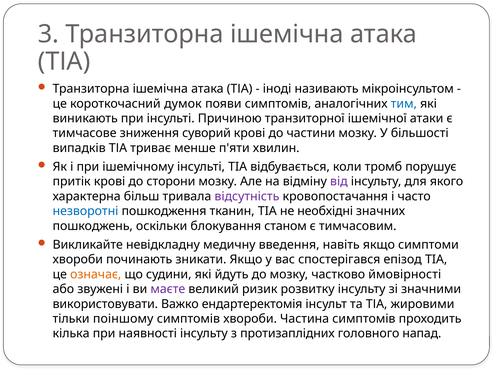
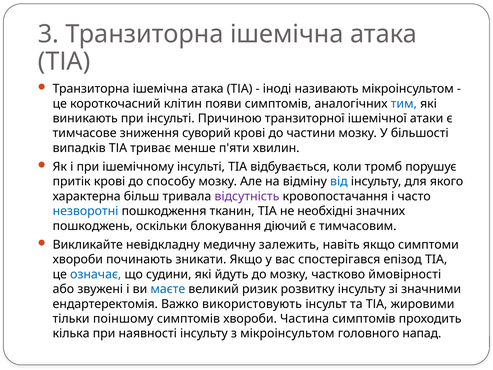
думок: думок -> клітин (183, 104)
сторони: сторони -> способу (171, 181)
від colour: purple -> blue (339, 181)
станом: станом -> діючий (286, 226)
введення: введення -> залежить (289, 245)
означає colour: orange -> blue (96, 274)
маєте colour: purple -> blue (168, 289)
використовувати: використовувати -> ендартеректомія (105, 304)
ендартеректомія: ендартеректомія -> використовують (252, 304)
з протизаплідних: протизаплідних -> мікроінсультом (287, 333)
